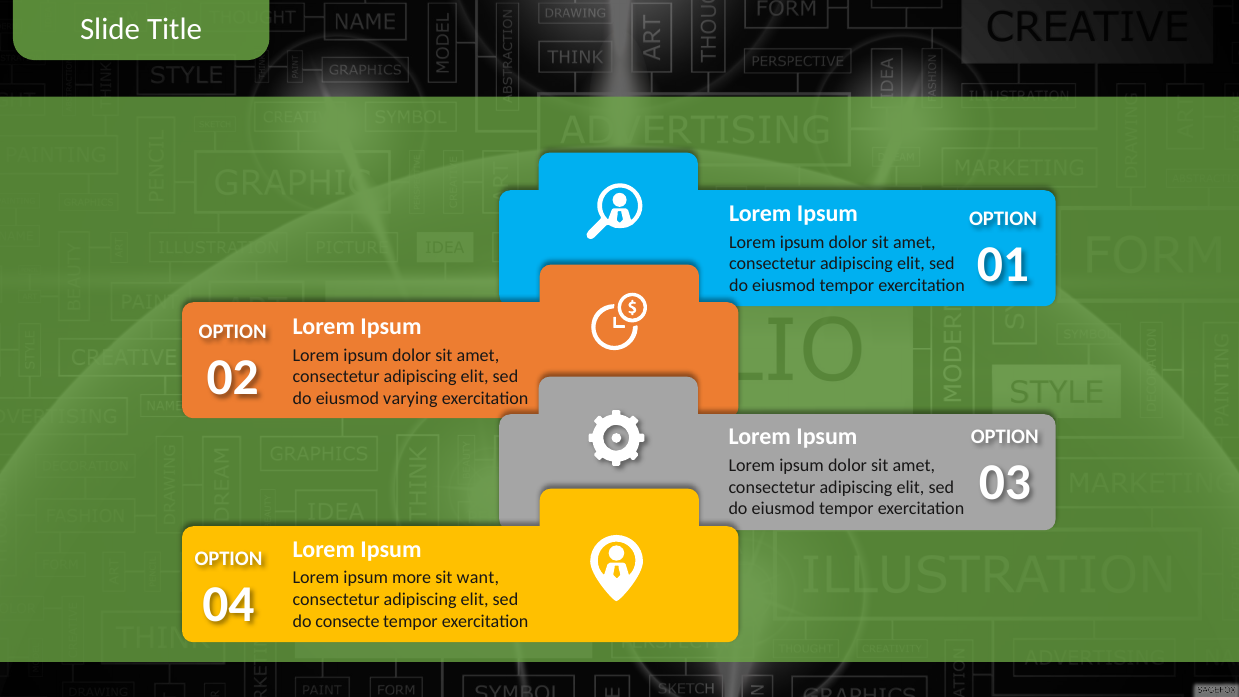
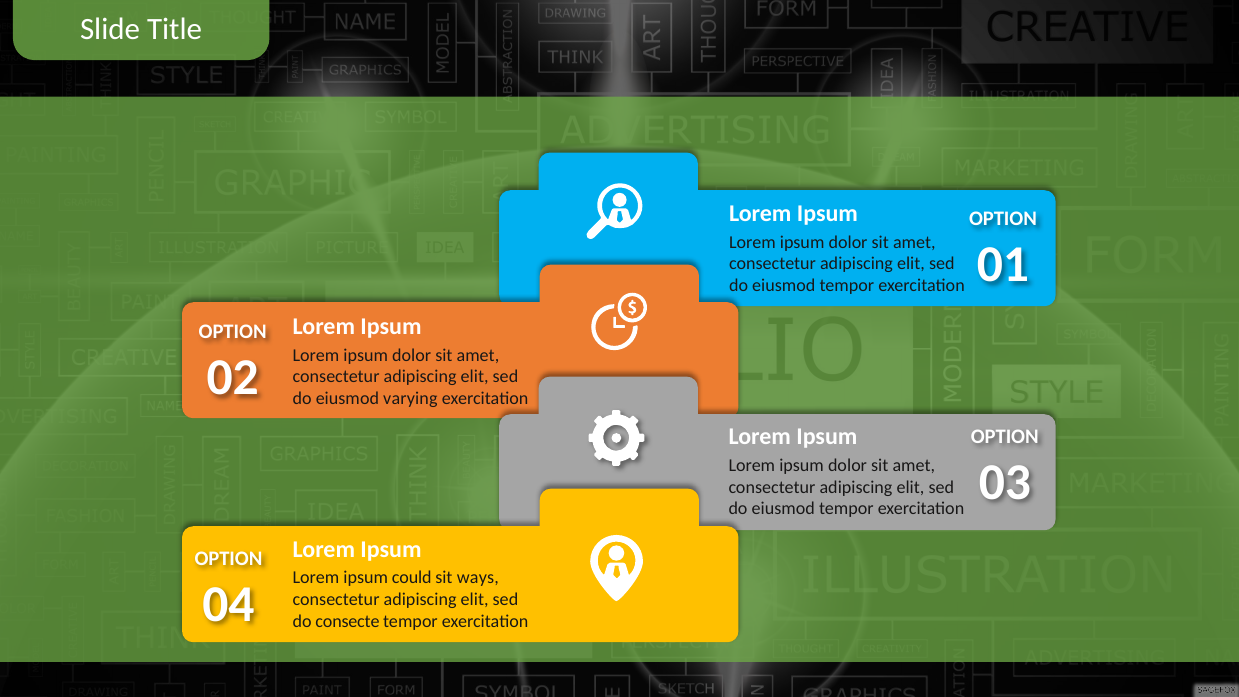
more: more -> could (412, 578)
want: want -> ways (478, 578)
